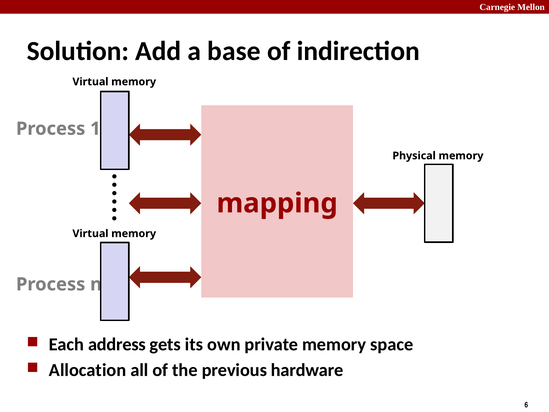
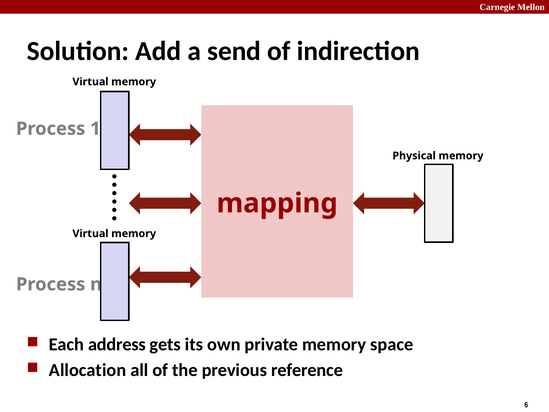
base: base -> send (234, 51)
hardware: hardware -> reference (307, 370)
